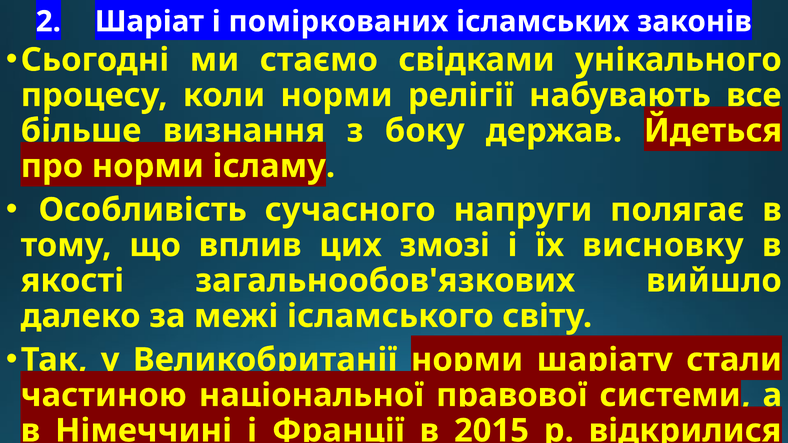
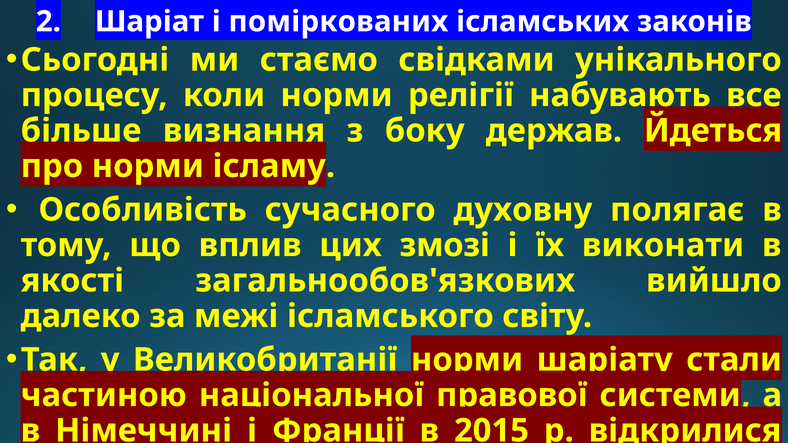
напруги: напруги -> духовну (523, 210)
висновку: висновку -> виконати (663, 245)
